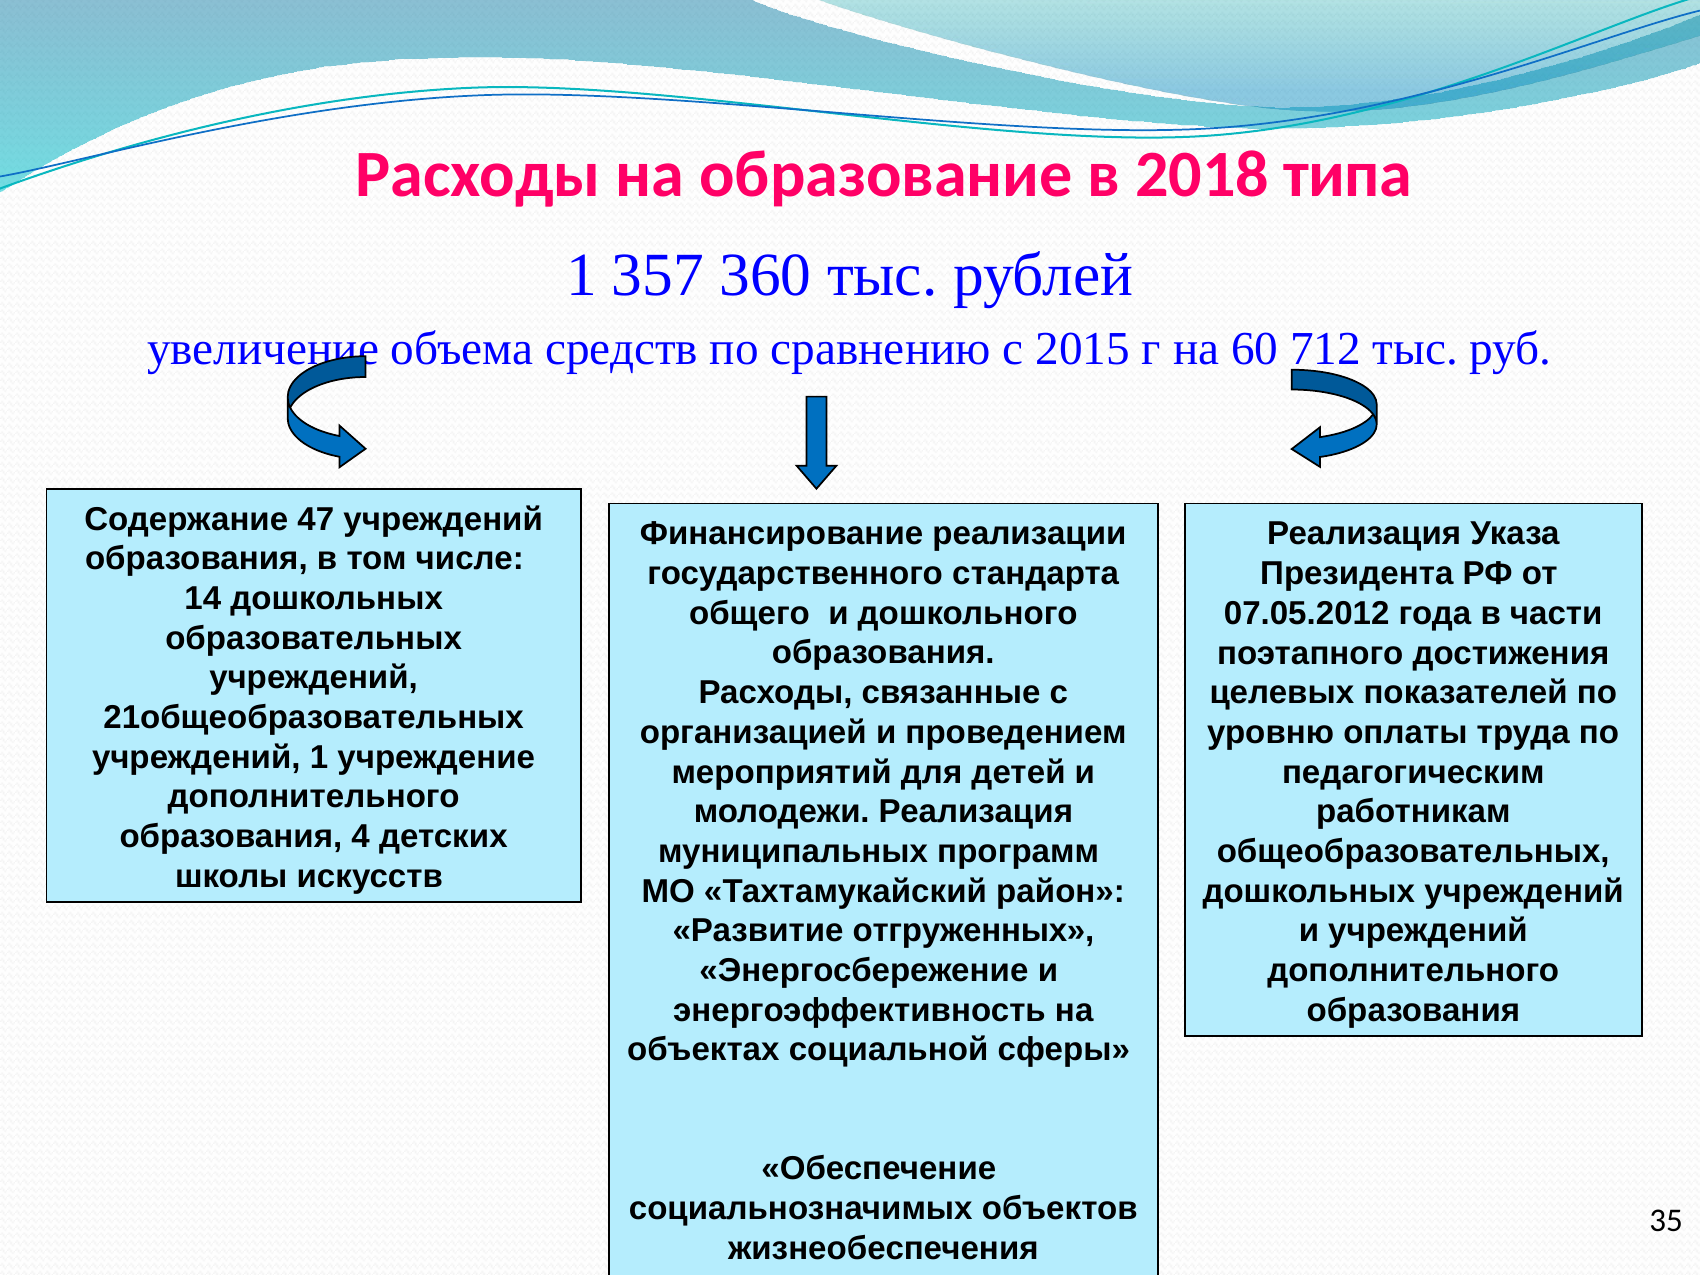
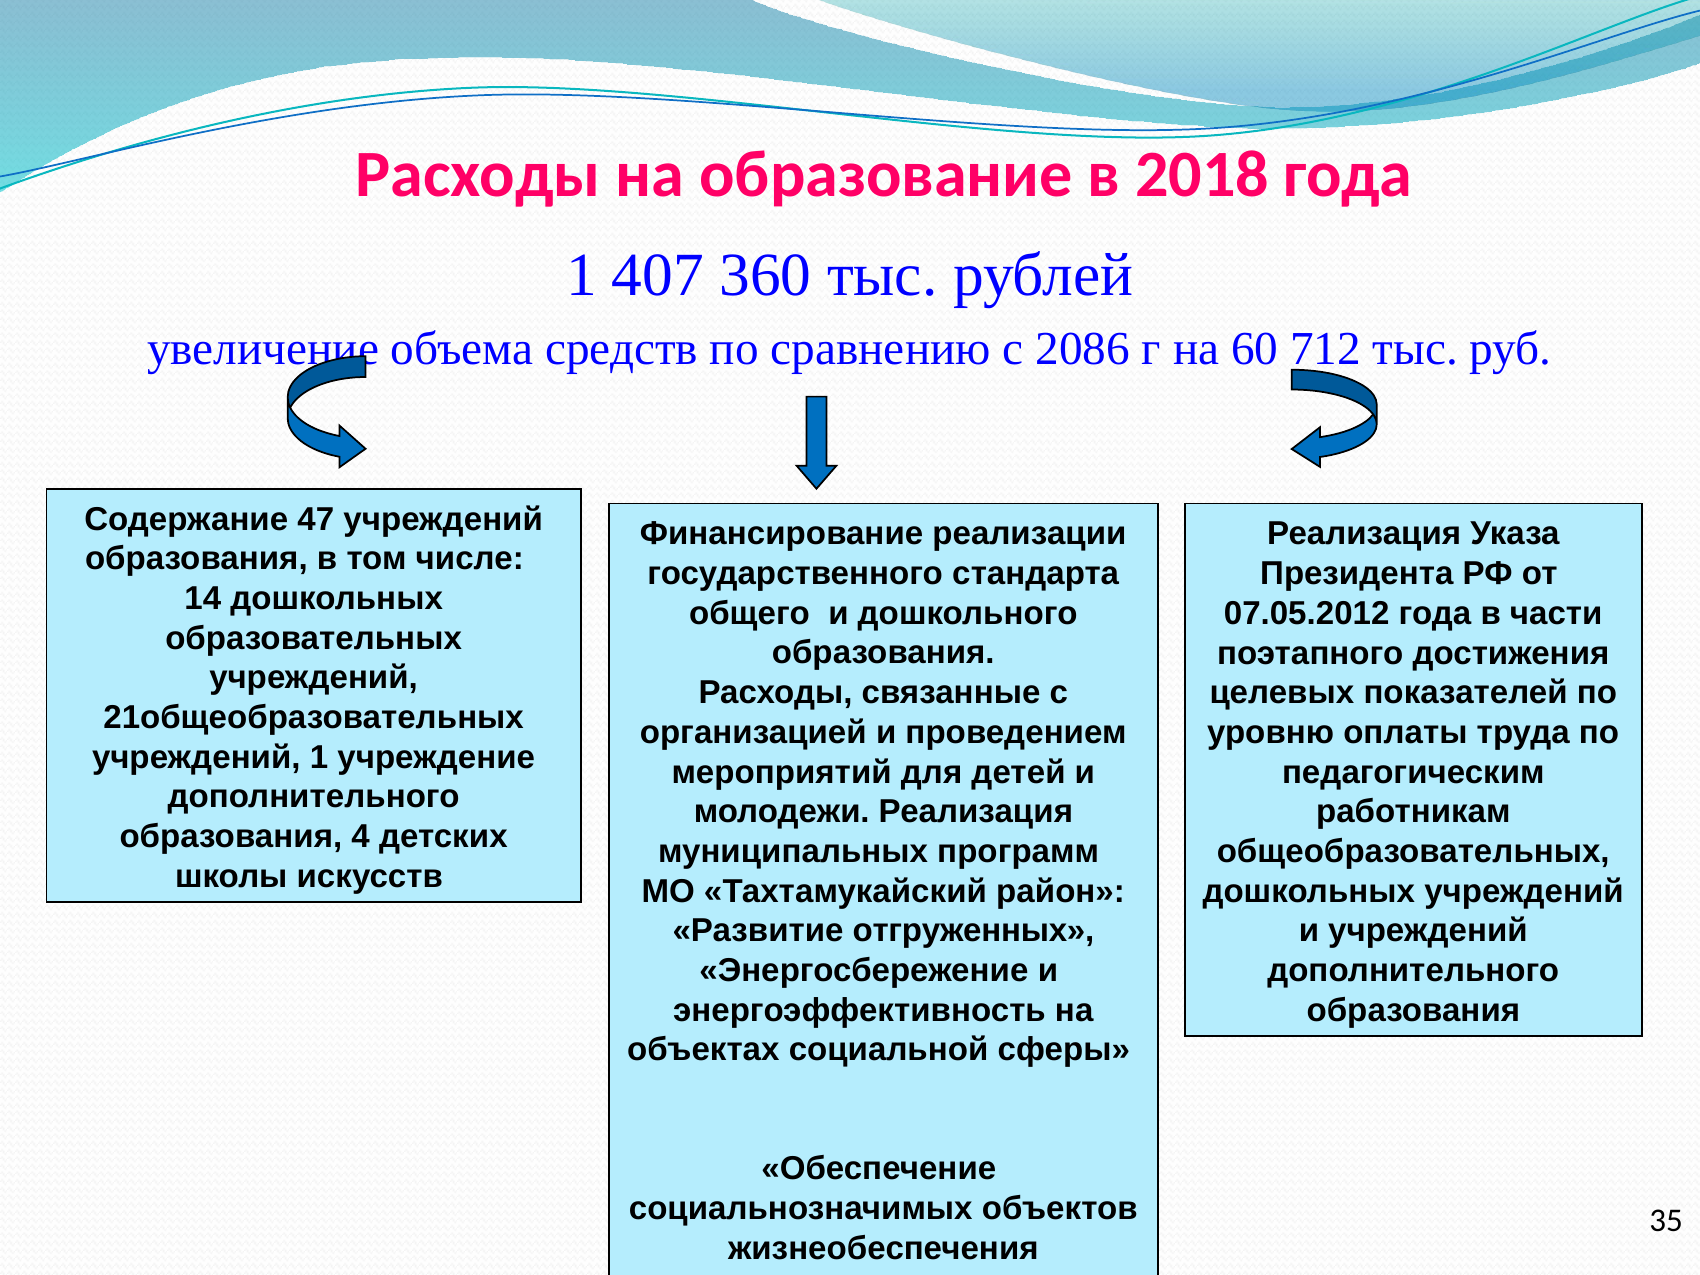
2018 типа: типа -> года (1348, 175)
357: 357 -> 407 (658, 275)
2015: 2015 -> 2086 (1083, 349)
